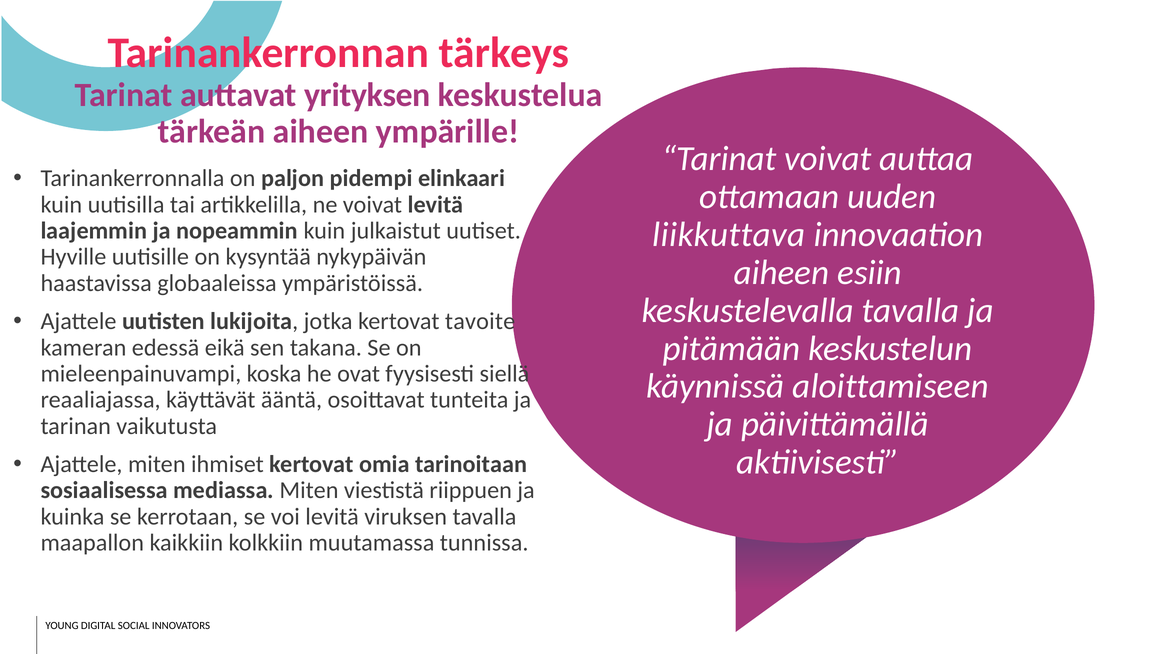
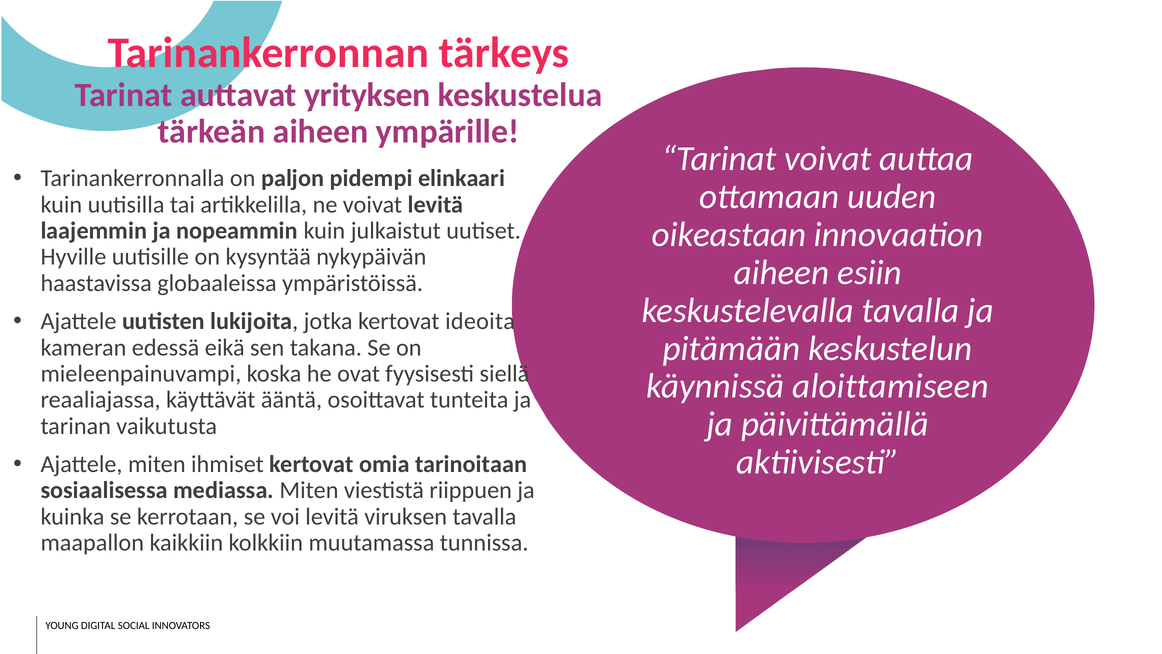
liikkuttava: liikkuttava -> oikeastaan (729, 234)
tavoite: tavoite -> ideoita (480, 321)
